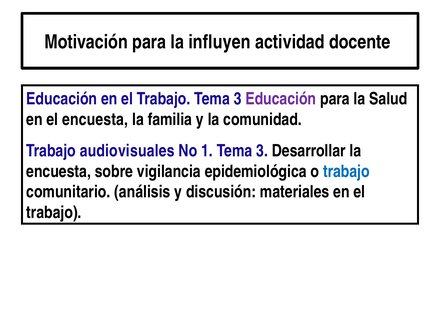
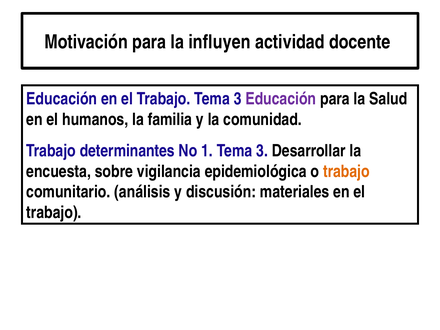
el encuesta: encuesta -> humanos (95, 120)
audiovisuales: audiovisuales -> determinantes (127, 151)
trabajo colour: blue -> orange (346, 171)
